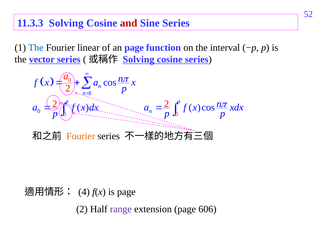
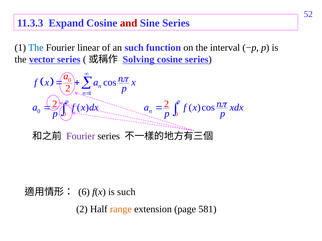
11.3.3 Solving: Solving -> Expand (66, 23)
an page: page -> such (134, 48)
Fourier colour: orange -> purple (81, 137)
4: 4 -> 6 (84, 192)
is page: page -> such (126, 192)
range colour: purple -> orange (121, 209)
606: 606 -> 581 (207, 209)
